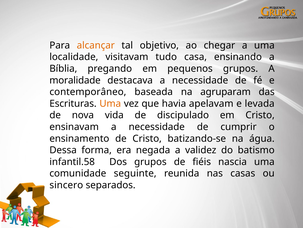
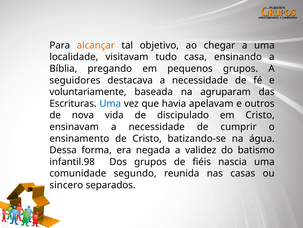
moralidade: moralidade -> seguidores (75, 80)
contemporâneo: contemporâneo -> voluntariamente (88, 92)
Uma colour: orange -> blue (110, 103)
levada: levada -> outros (260, 103)
infantil.58: infantil.58 -> infantil.98 (72, 161)
seguinte: seguinte -> segundo (135, 173)
